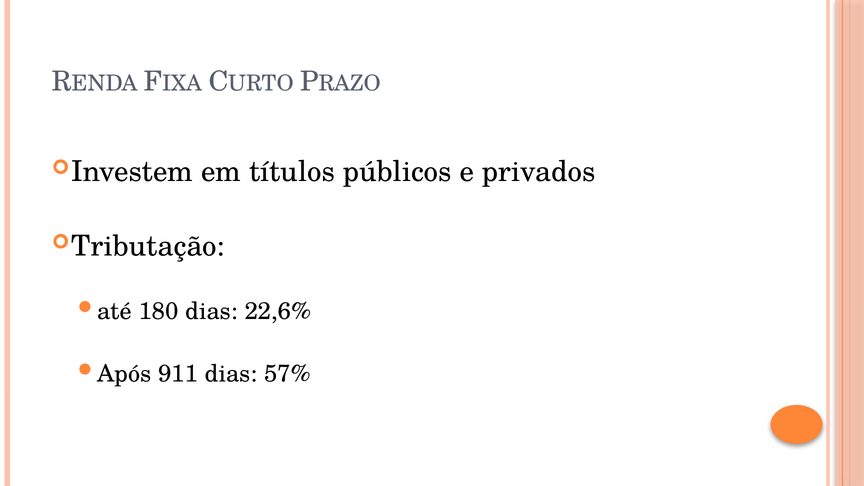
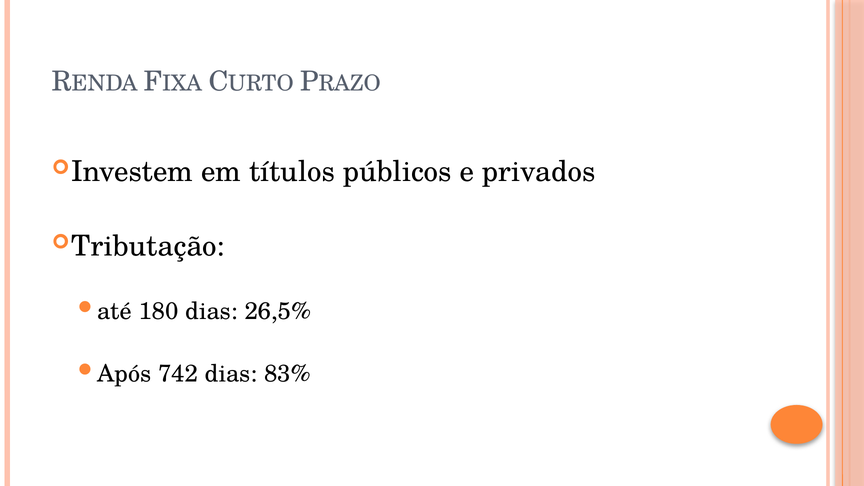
22,6%: 22,6% -> 26,5% (278, 311)
911: 911 -> 742 (178, 374)
57%: 57% -> 83% (287, 374)
